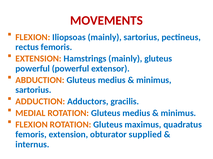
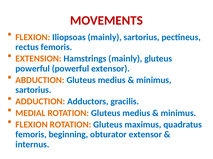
femoris extension: extension -> beginning (68, 135)
obturator supplied: supplied -> extensor (145, 135)
